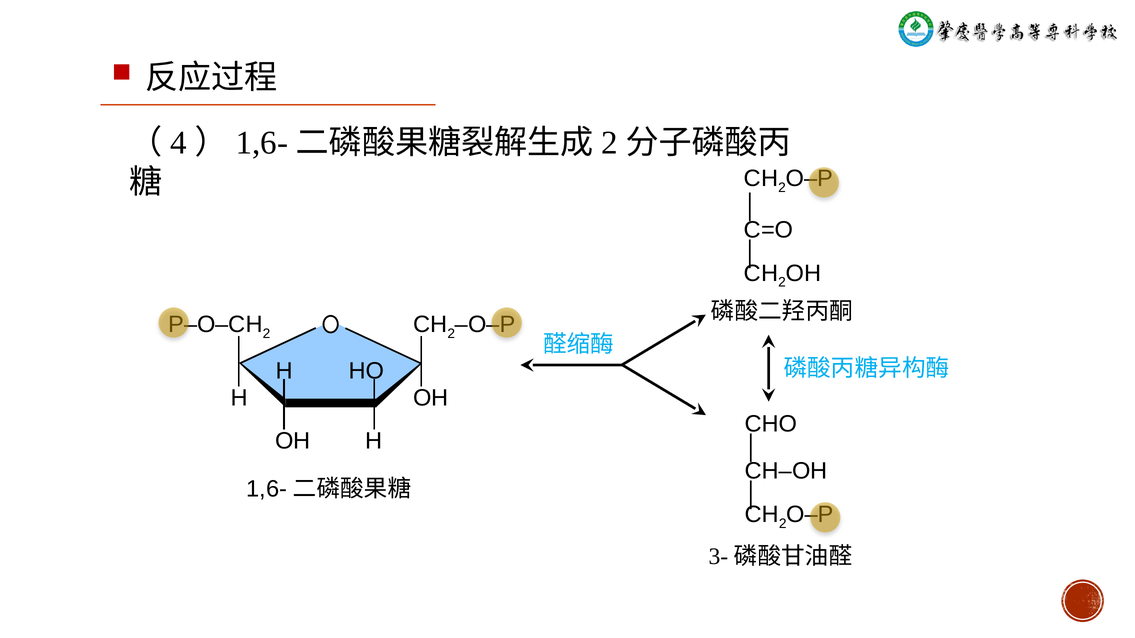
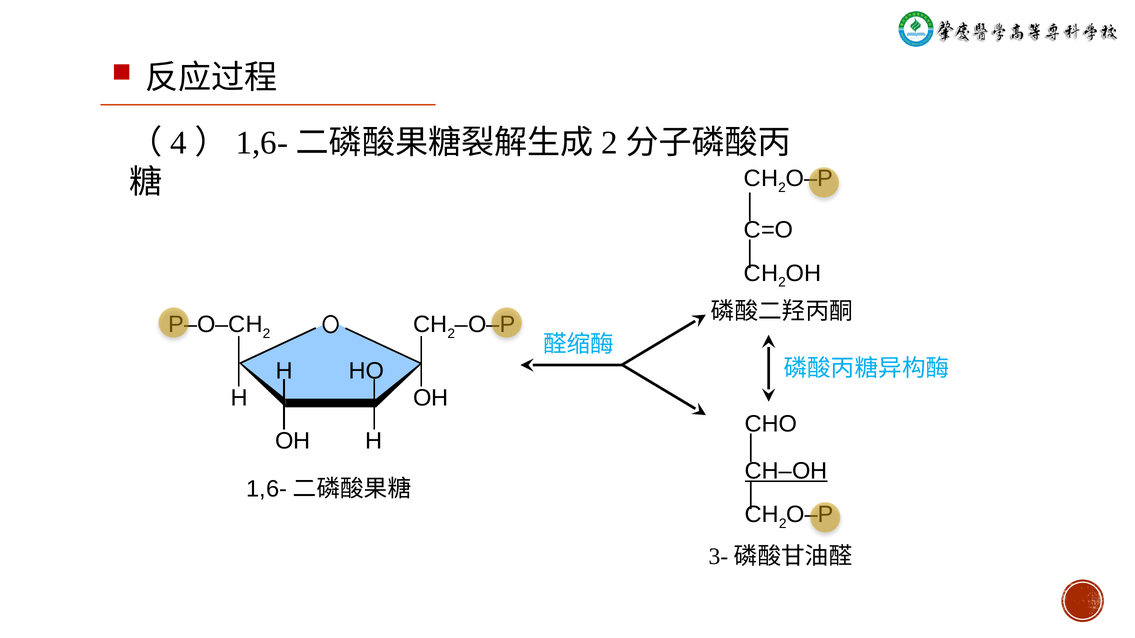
CH‒OH underline: none -> present (786, 471)
